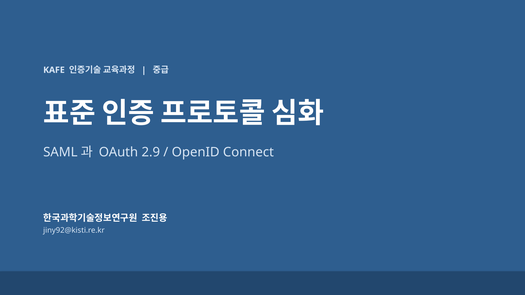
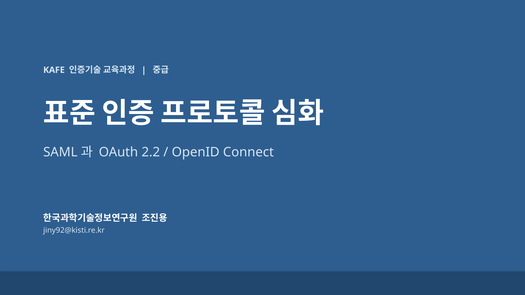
2.9: 2.9 -> 2.2 (151, 152)
